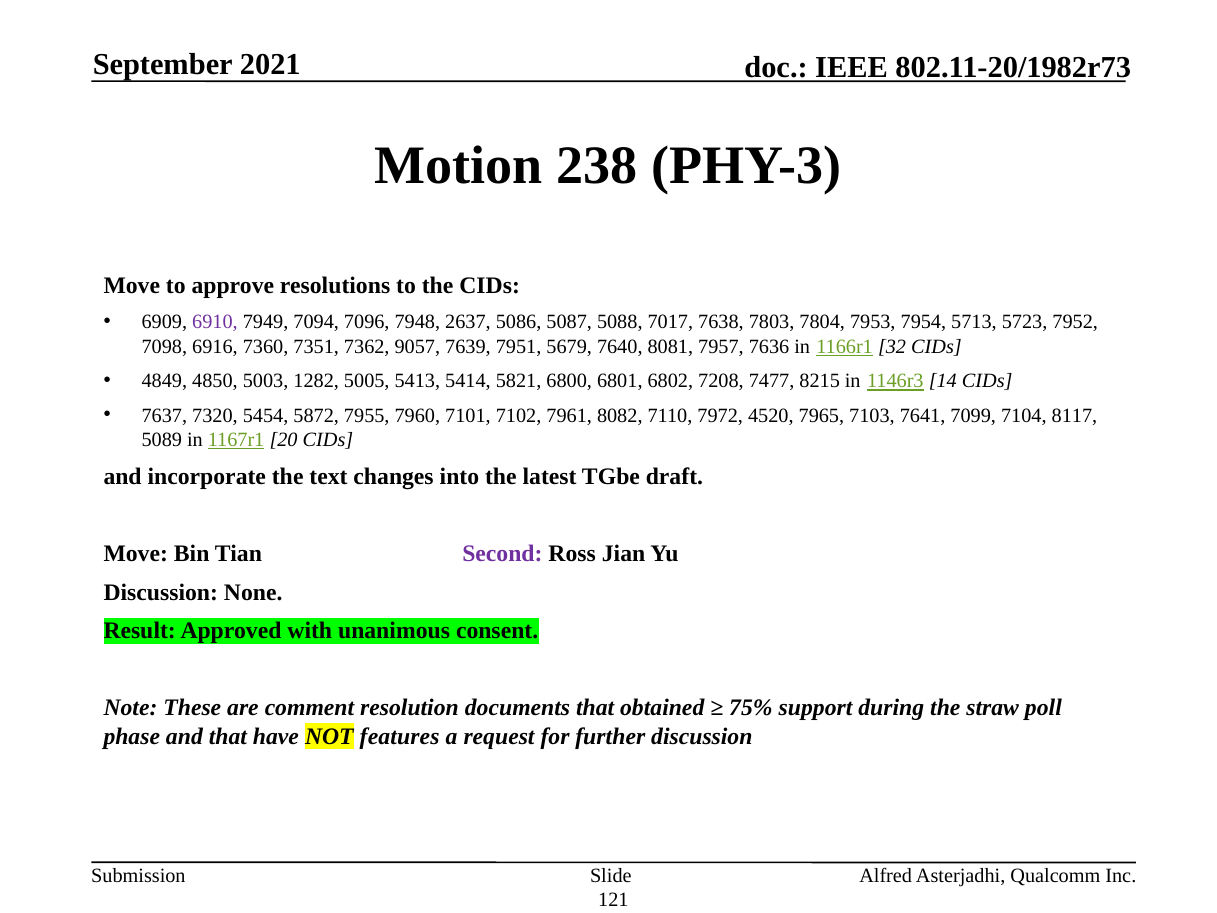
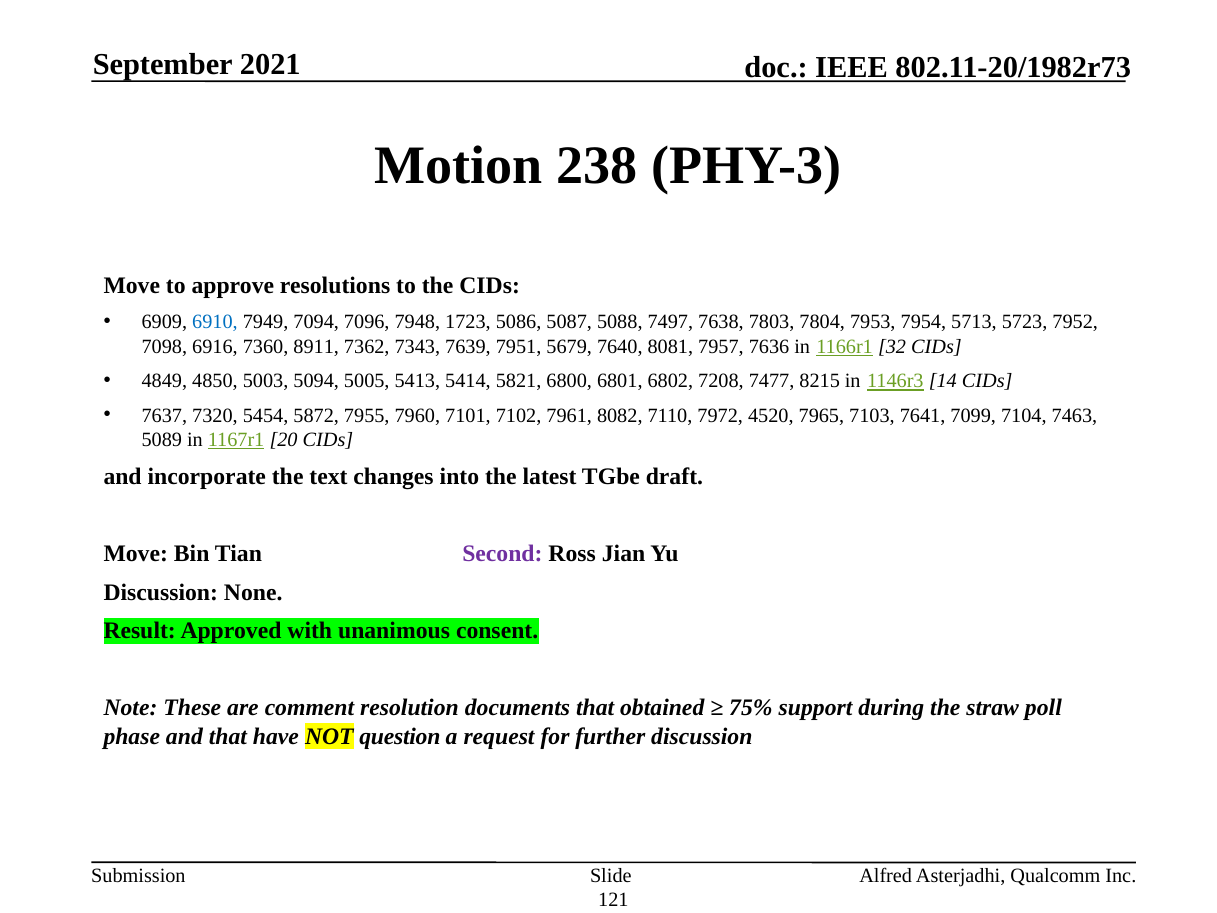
6910 colour: purple -> blue (215, 322)
2637: 2637 -> 1723 (468, 322)
7017: 7017 -> 7497 (670, 322)
7351: 7351 -> 8911 (316, 346)
9057: 9057 -> 7343 (417, 346)
1282: 1282 -> 5094 (316, 381)
8117: 8117 -> 7463 (1074, 415)
features: features -> question (400, 736)
